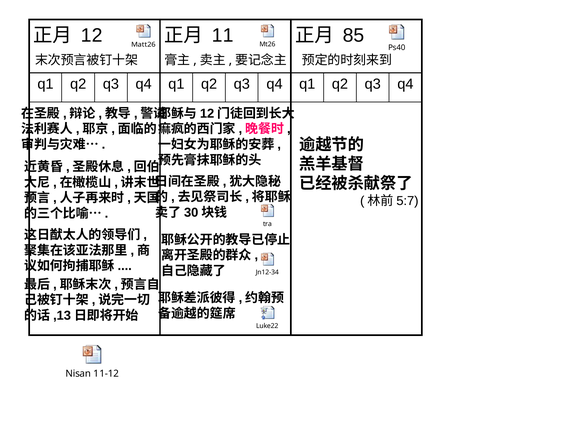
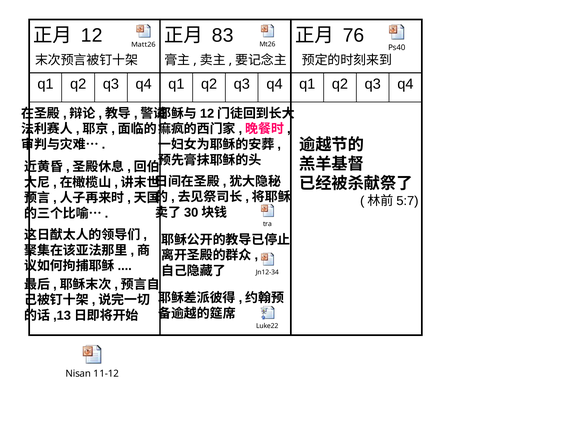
11: 11 -> 83 (223, 35)
85: 85 -> 76 (354, 35)
